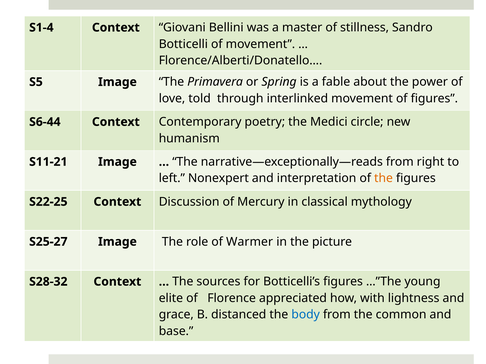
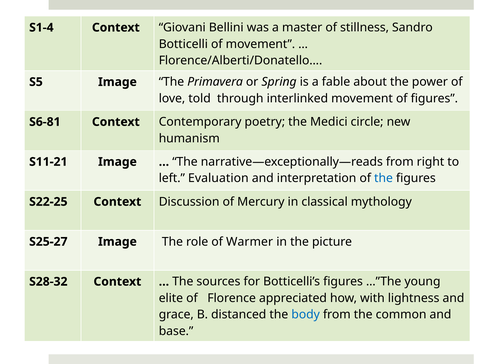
S6-44: S6-44 -> S6-81 (45, 122)
Nonexpert: Nonexpert -> Evaluation (218, 179)
the colour: orange -> blue (384, 179)
